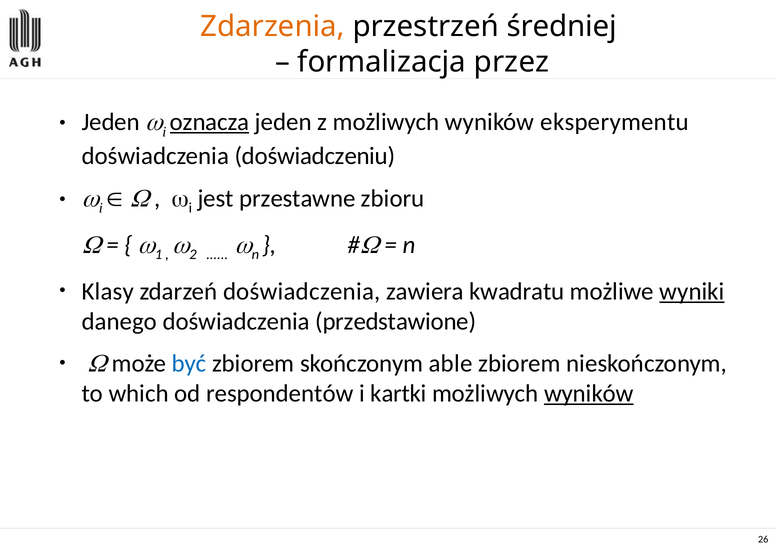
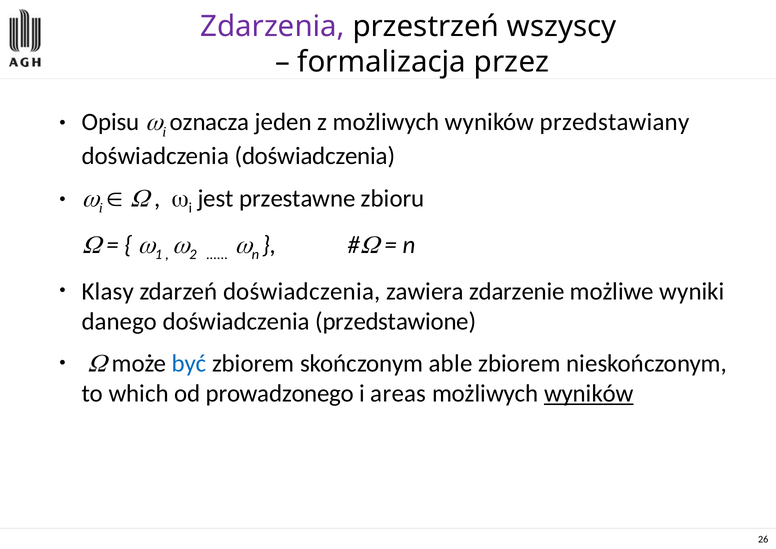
Zdarzenia colour: orange -> purple (273, 26)
średniej: średniej -> wszyscy (562, 26)
Jeden: Jeden -> Opisu (111, 122)
oznacza underline: present -> none (210, 122)
eksperymentu: eksperymentu -> przedstawiany (615, 122)
doświadczenia doświadczeniu: doświadczeniu -> doświadczenia (315, 156)
kwadratu: kwadratu -> zdarzenie (517, 291)
wyniki underline: present -> none (692, 291)
respondentów: respondentów -> prowadzonego (280, 394)
kartki: kartki -> areas (398, 394)
